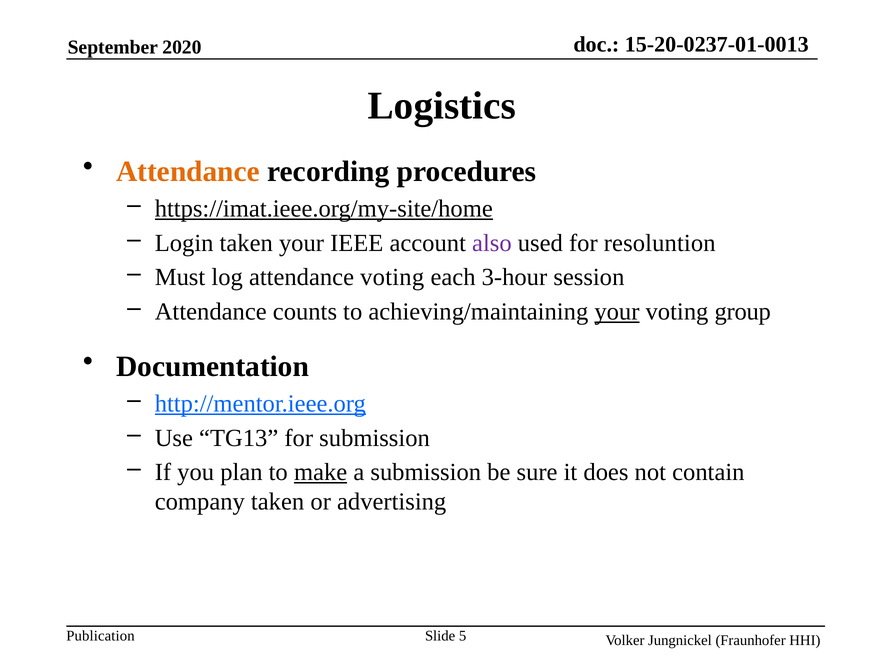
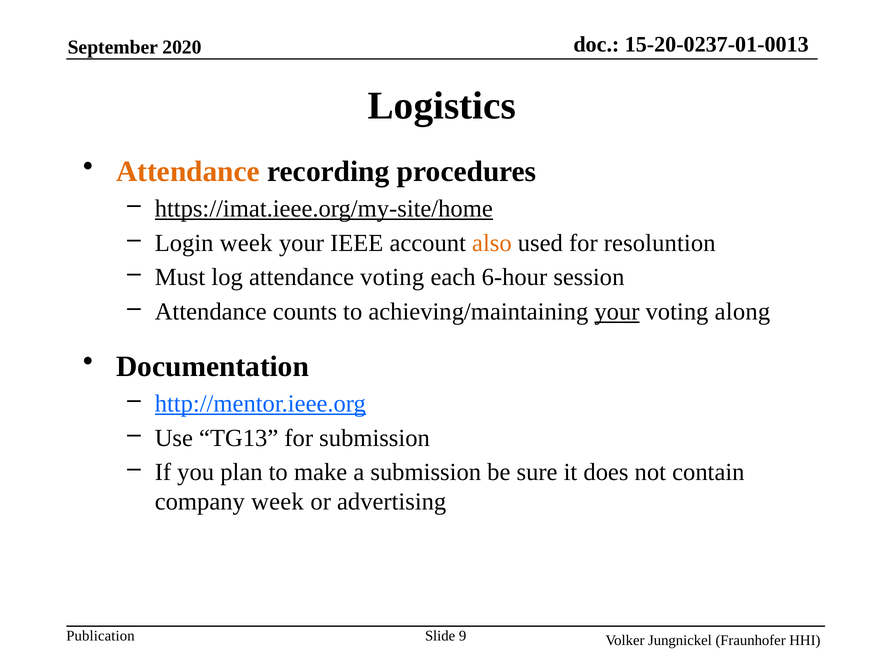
Login taken: taken -> week (246, 243)
also colour: purple -> orange (492, 243)
3-hour: 3-hour -> 6-hour (514, 277)
group: group -> along (742, 312)
make underline: present -> none (321, 472)
company taken: taken -> week (278, 502)
5: 5 -> 9 (463, 636)
